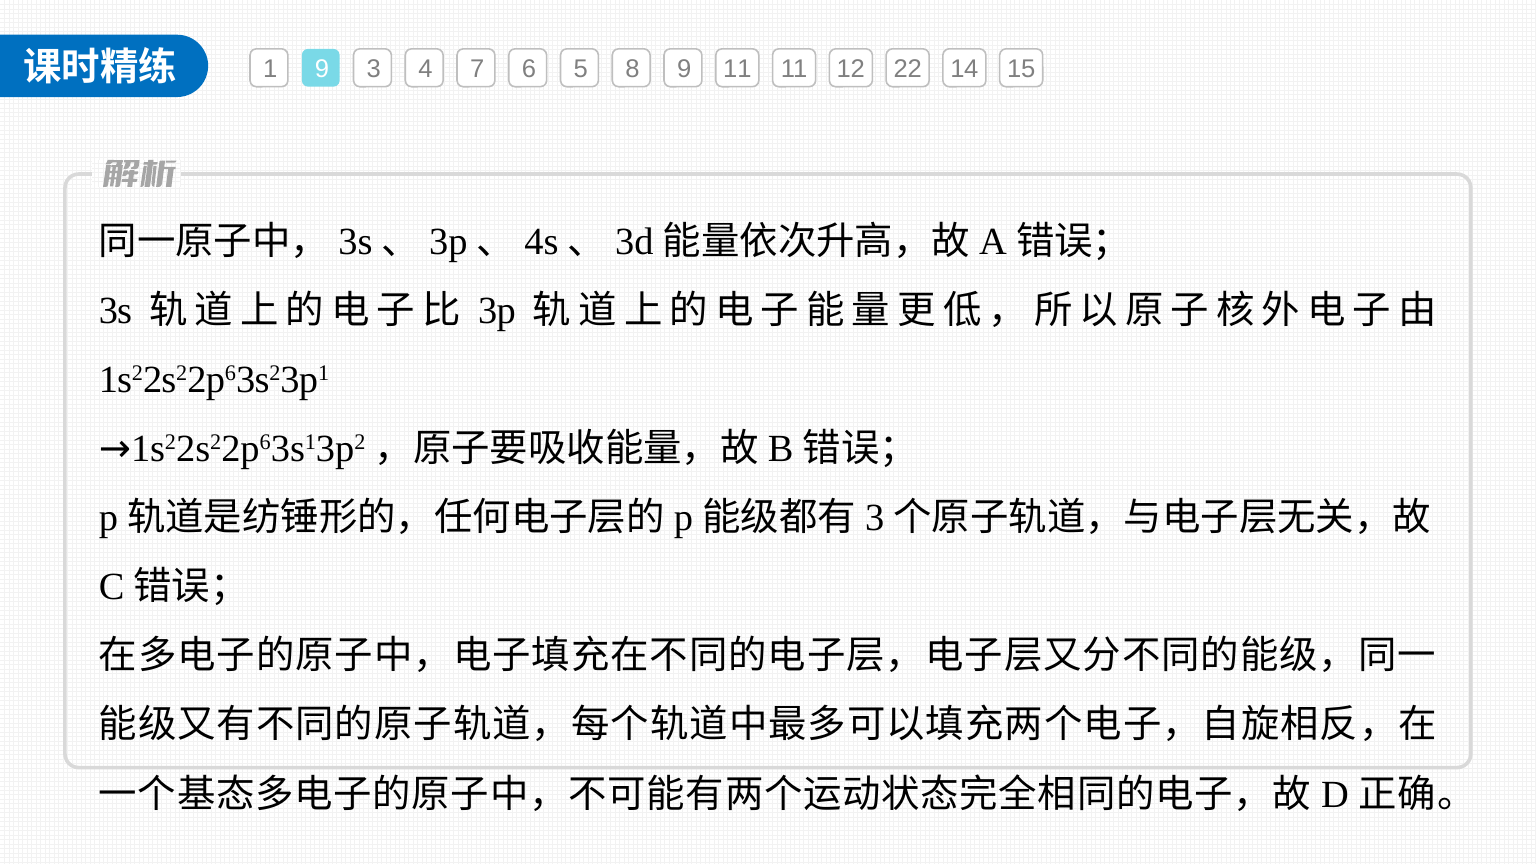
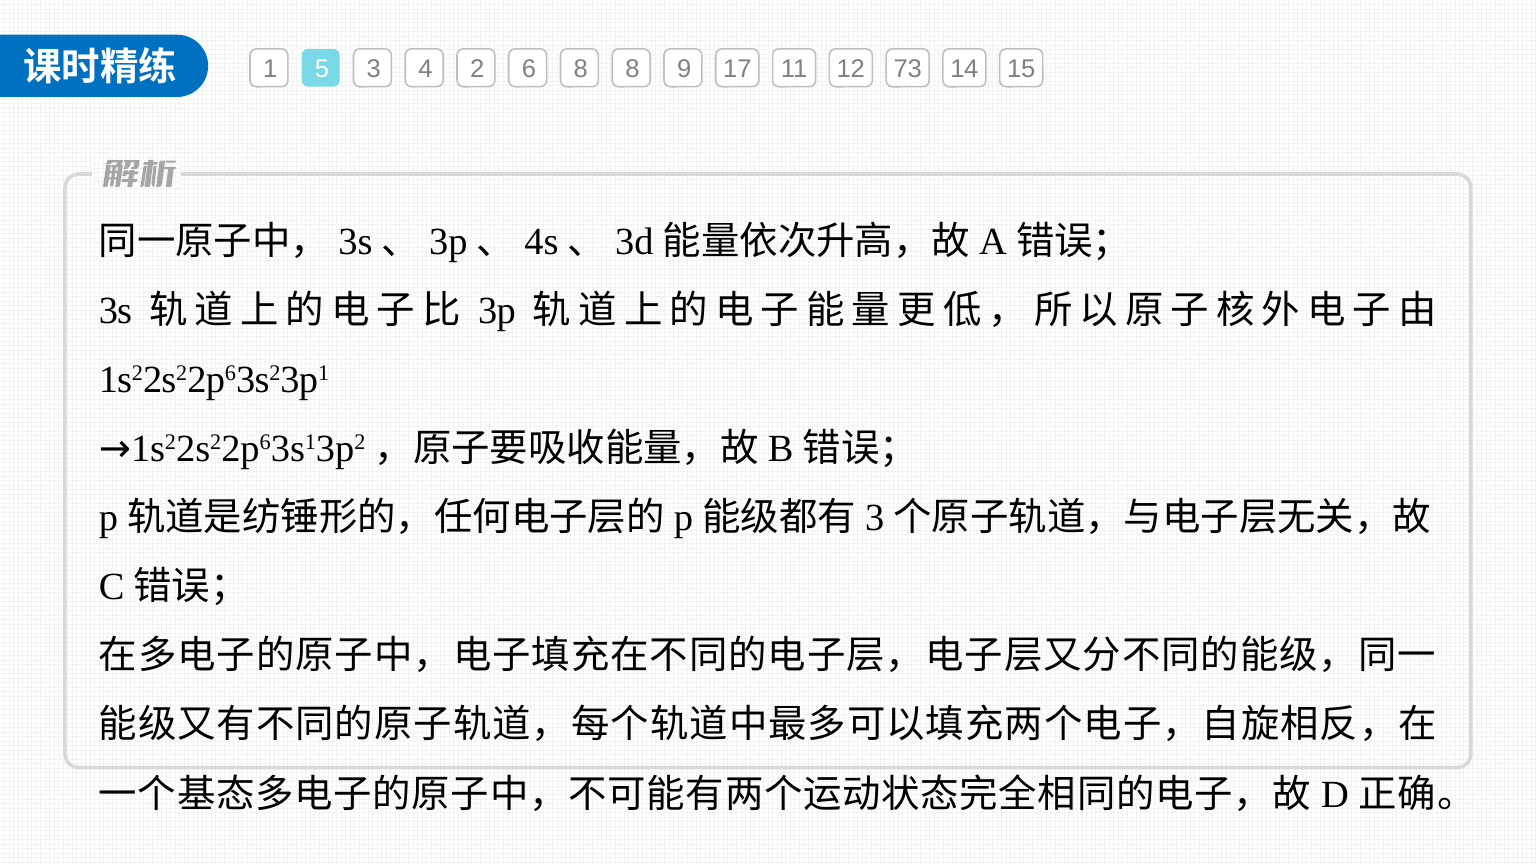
1 9: 9 -> 5 (322, 70)
7: 7 -> 2 (477, 70)
6 5: 5 -> 8 (581, 70)
9 11: 11 -> 17 (737, 70)
22: 22 -> 73 (908, 70)
